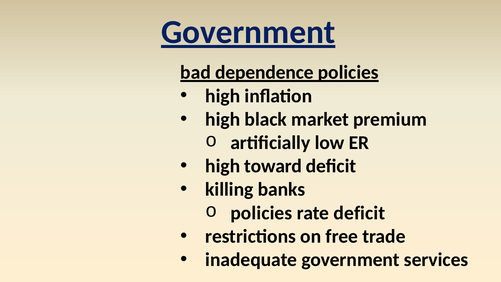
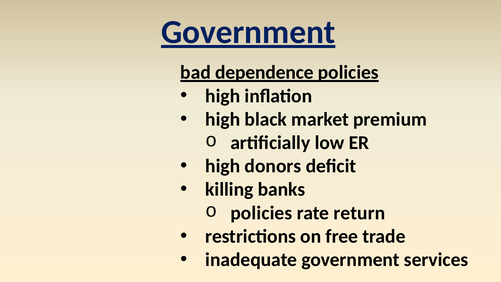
toward: toward -> donors (273, 166)
rate deficit: deficit -> return (359, 213)
